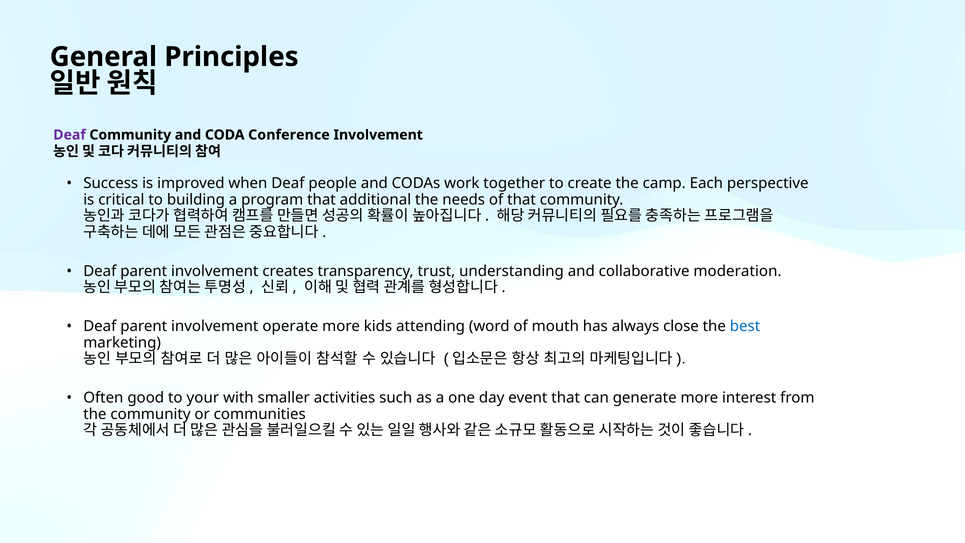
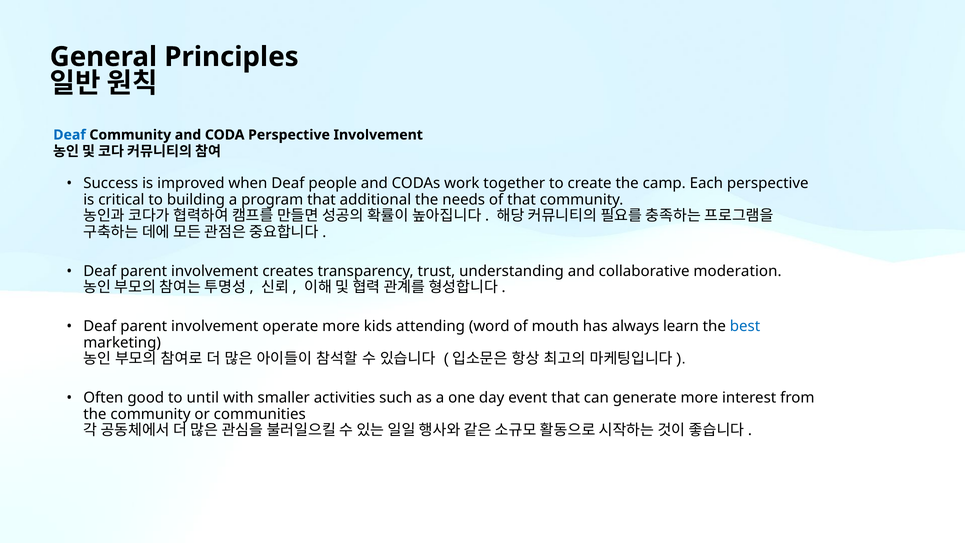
Deaf colour: purple -> blue (70, 135)
CODA Conference: Conference -> Perspective (289, 135)
close: close -> learn (681, 326)
your: your -> until (203, 398)
